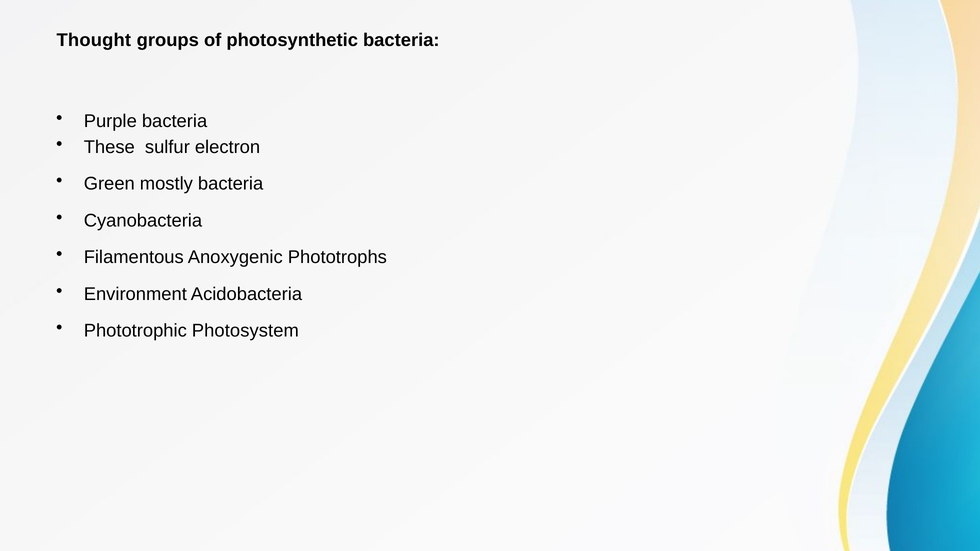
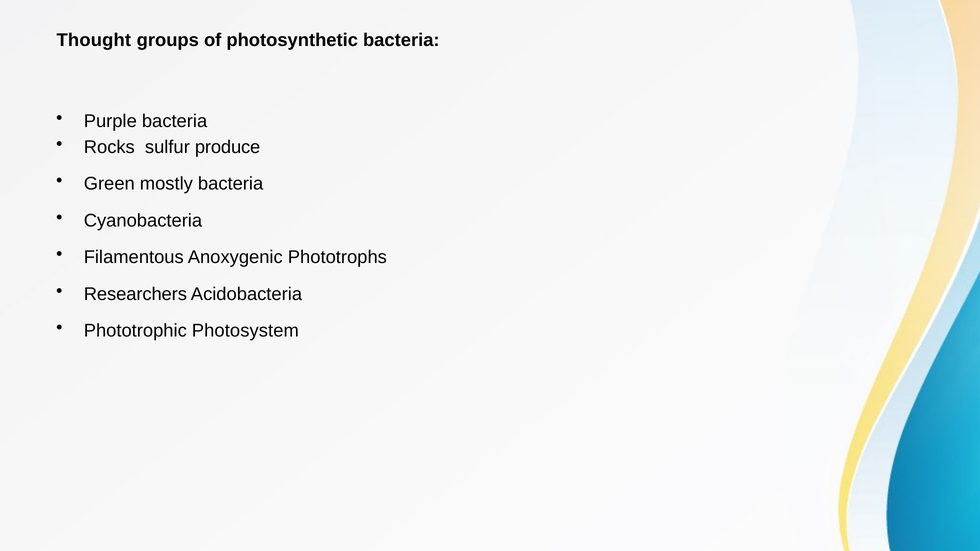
These: These -> Rocks (109, 147)
electron: electron -> produce (228, 147)
Environment: Environment -> Researchers (135, 294)
